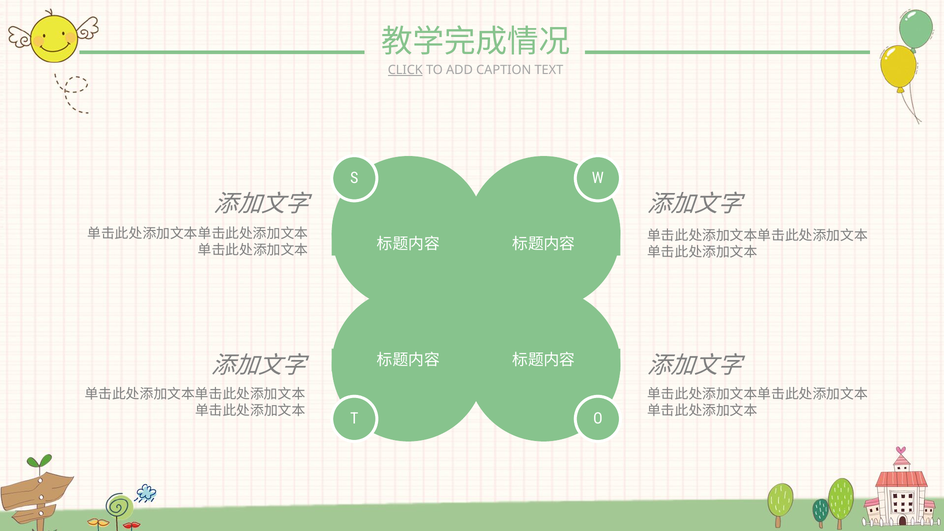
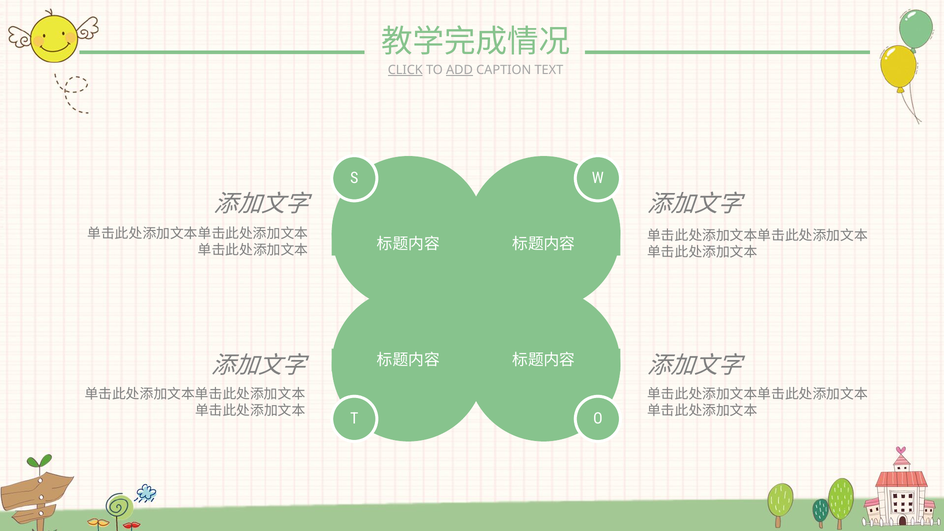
ADD underline: none -> present (459, 70)
